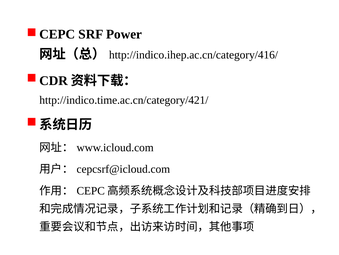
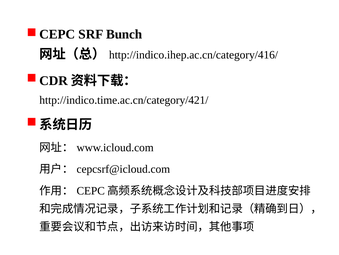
Power: Power -> Bunch (124, 34)
